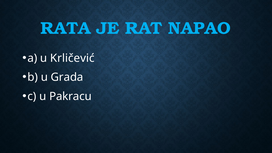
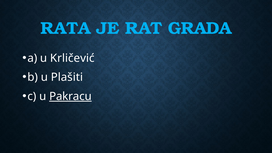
NAPAO: NAPAO -> GRADA (200, 28)
Grada: Grada -> Plašiti (67, 77)
Pakracu underline: none -> present (70, 96)
